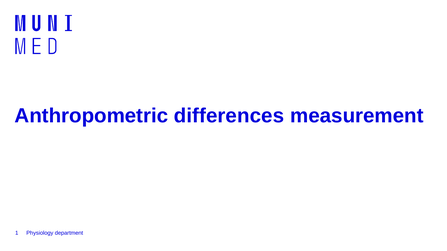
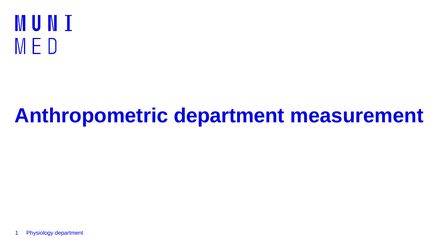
Anthropometric differences: differences -> department (229, 116)
